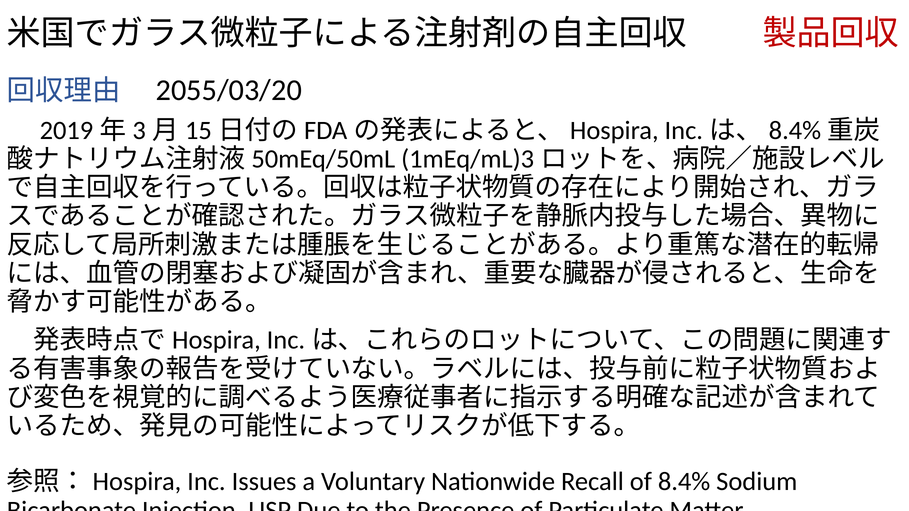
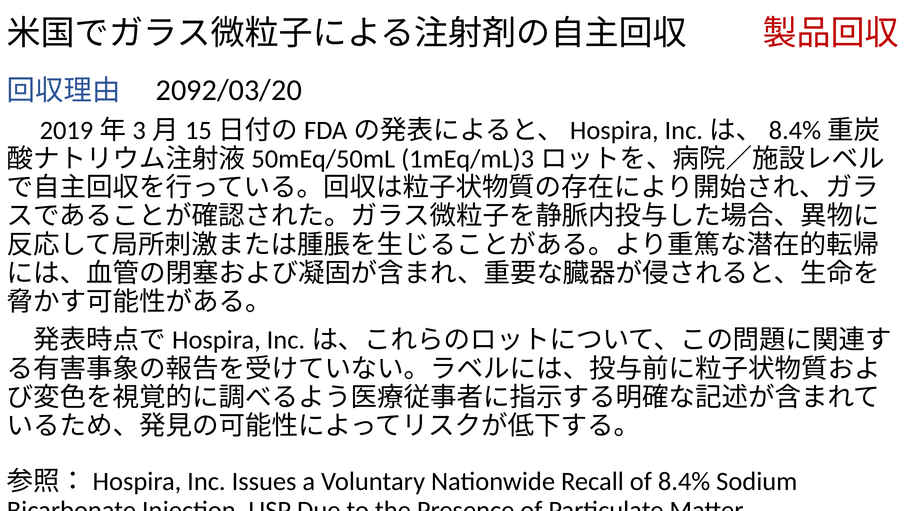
2055/03/20: 2055/03/20 -> 2092/03/20 (229, 90)
